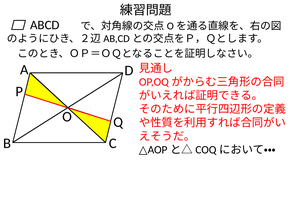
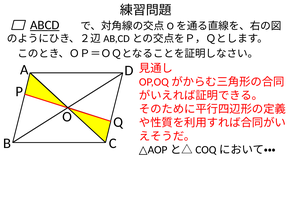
ABCD underline: none -> present (45, 25)
